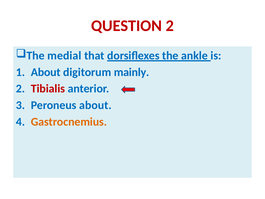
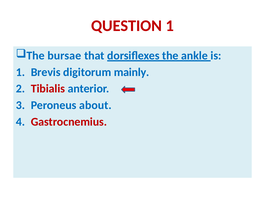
QUESTION 2: 2 -> 1 (170, 26)
medial: medial -> bursae (64, 56)
About: About -> Brevis (46, 72)
Gastrocnemius colour: orange -> red (69, 122)
